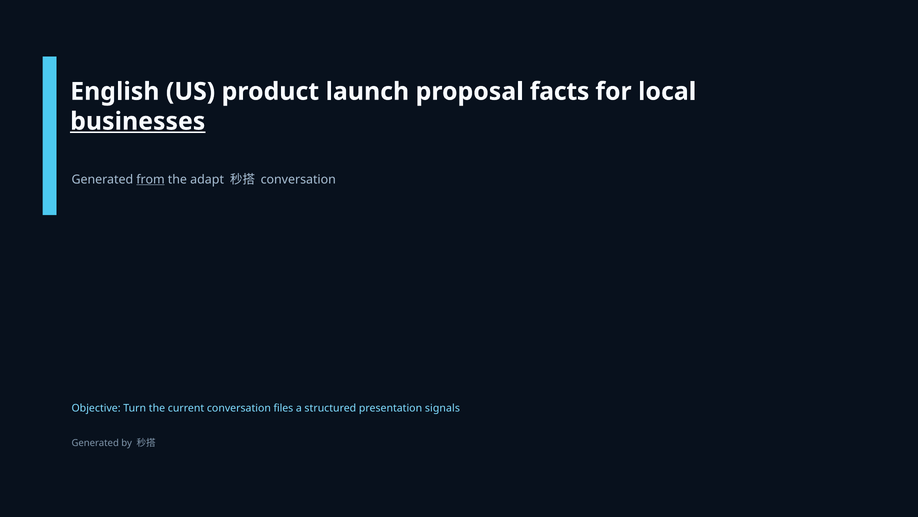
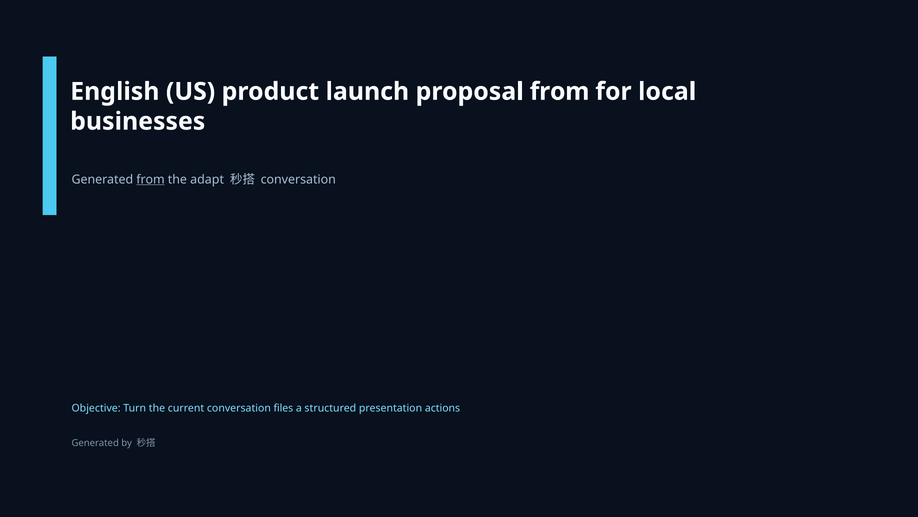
proposal facts: facts -> from (560, 91)
businesses underline: present -> none (138, 121)
signals: signals -> actions (443, 408)
